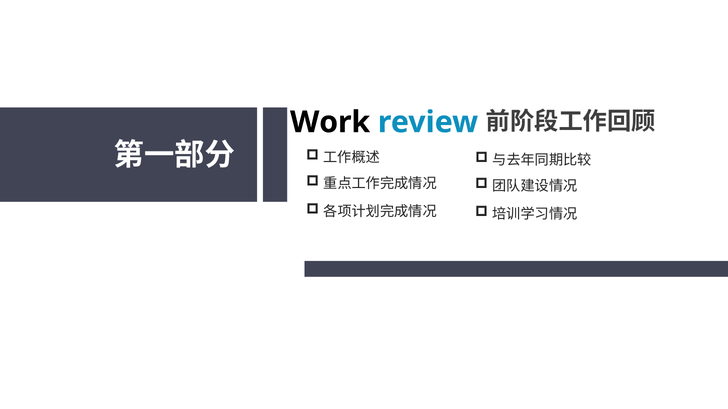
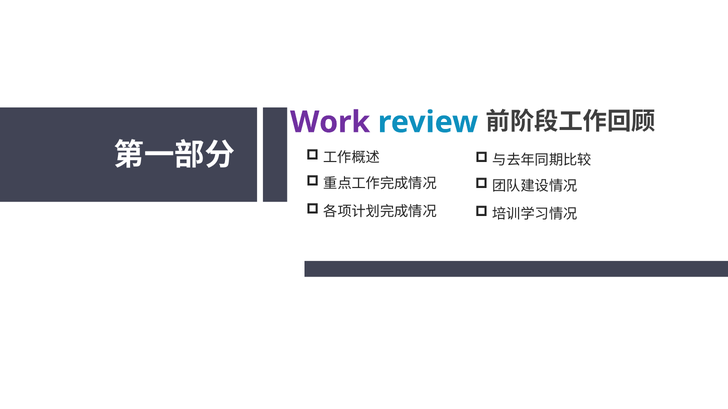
Work colour: black -> purple (330, 122)
